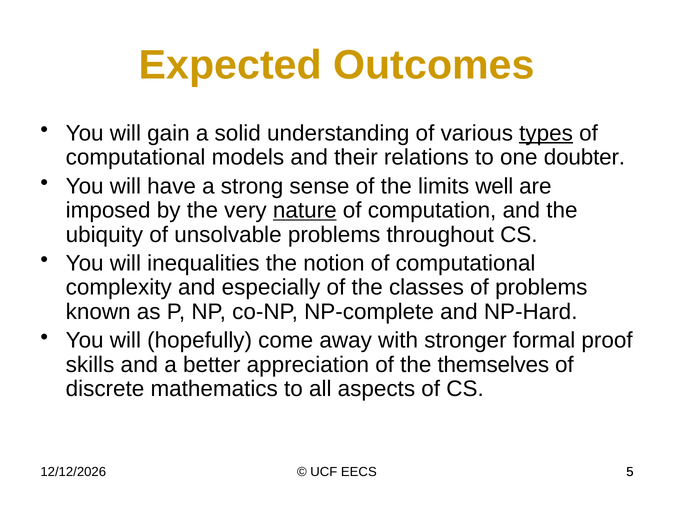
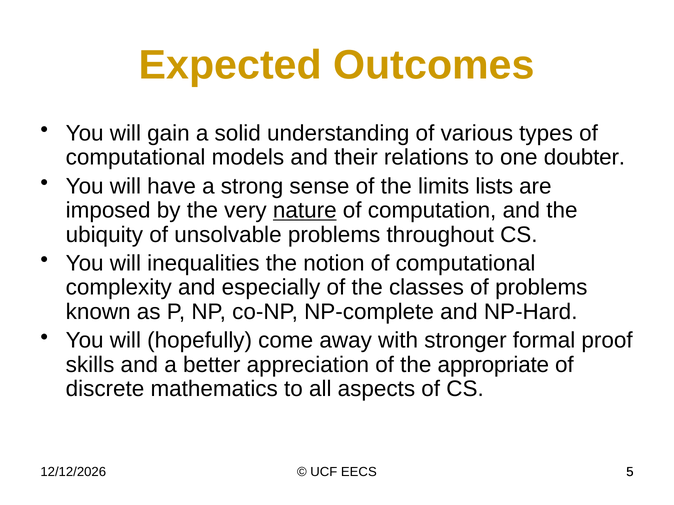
types underline: present -> none (546, 133)
well: well -> lists (494, 186)
themselves: themselves -> appropriate (493, 365)
